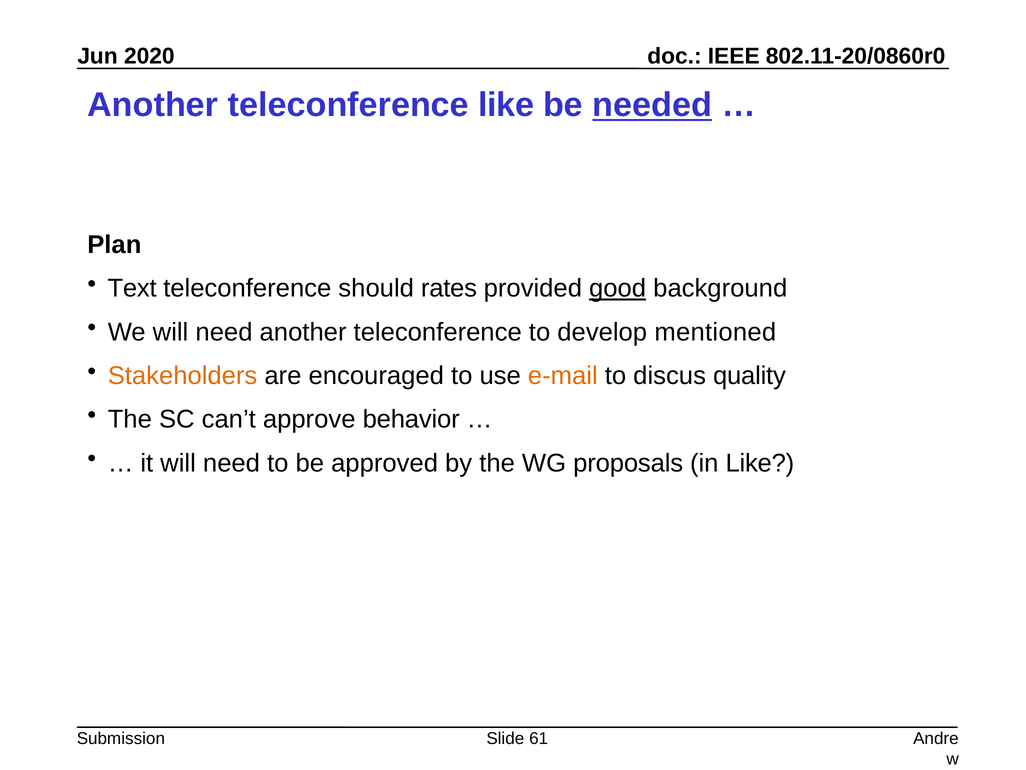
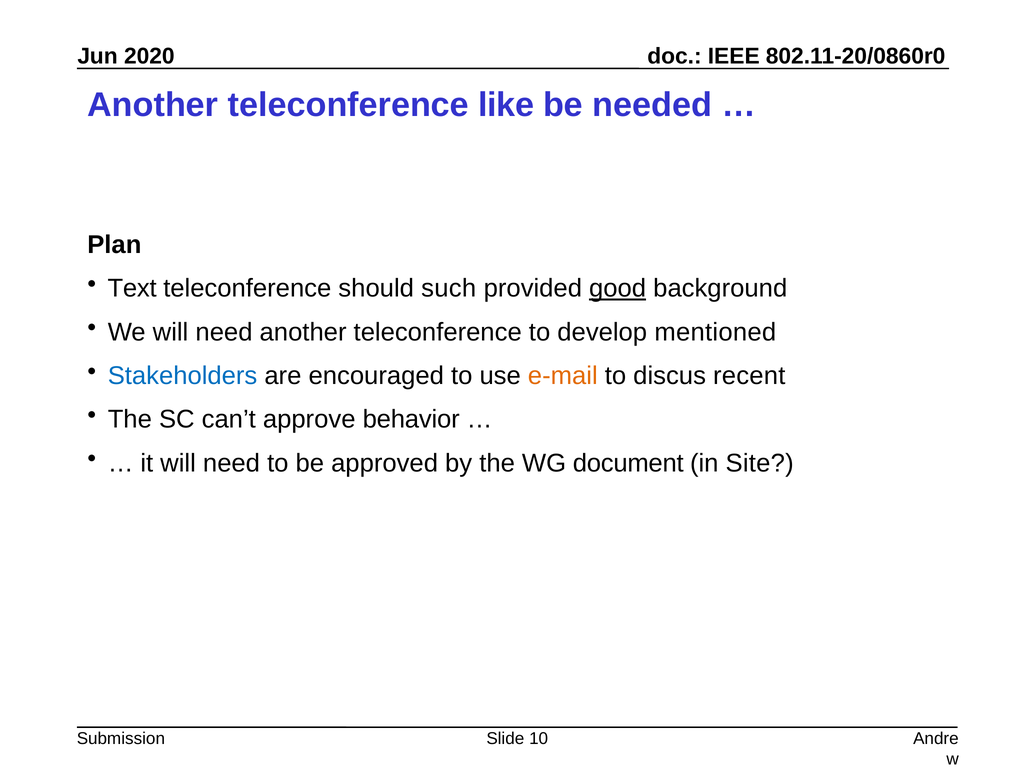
needed underline: present -> none (652, 105)
rates: rates -> such (449, 288)
Stakeholders colour: orange -> blue (183, 376)
quality: quality -> recent (749, 376)
proposals: proposals -> document (628, 463)
in Like: Like -> Site (760, 463)
61: 61 -> 10 (539, 738)
